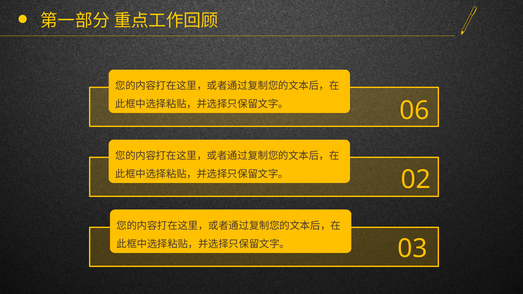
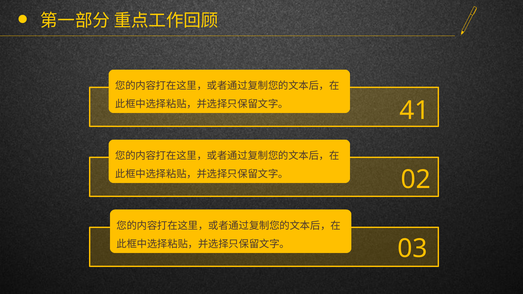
06: 06 -> 41 (414, 111)
